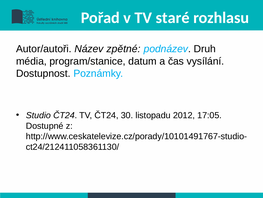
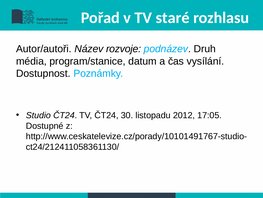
zpětné: zpětné -> rozvoje (124, 49)
